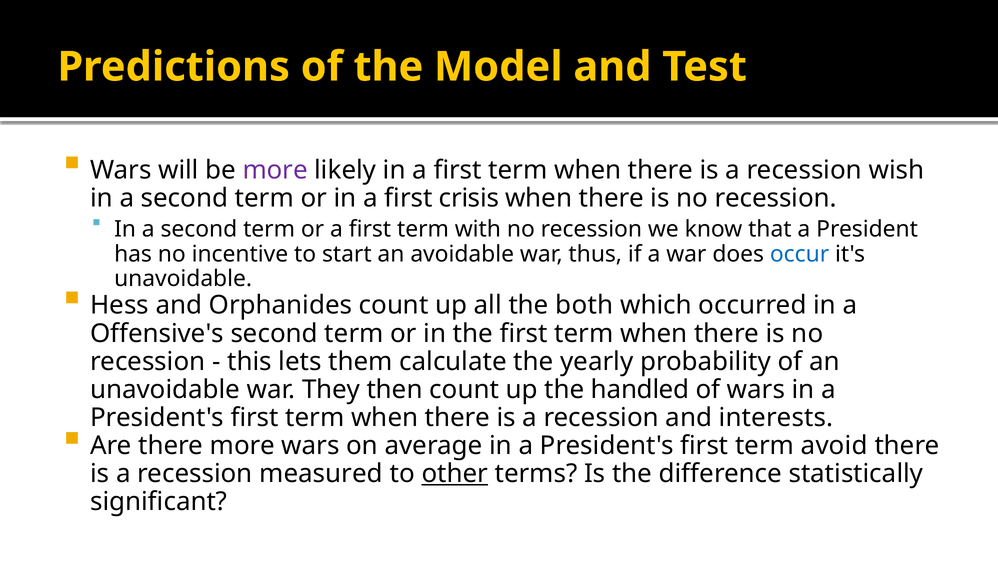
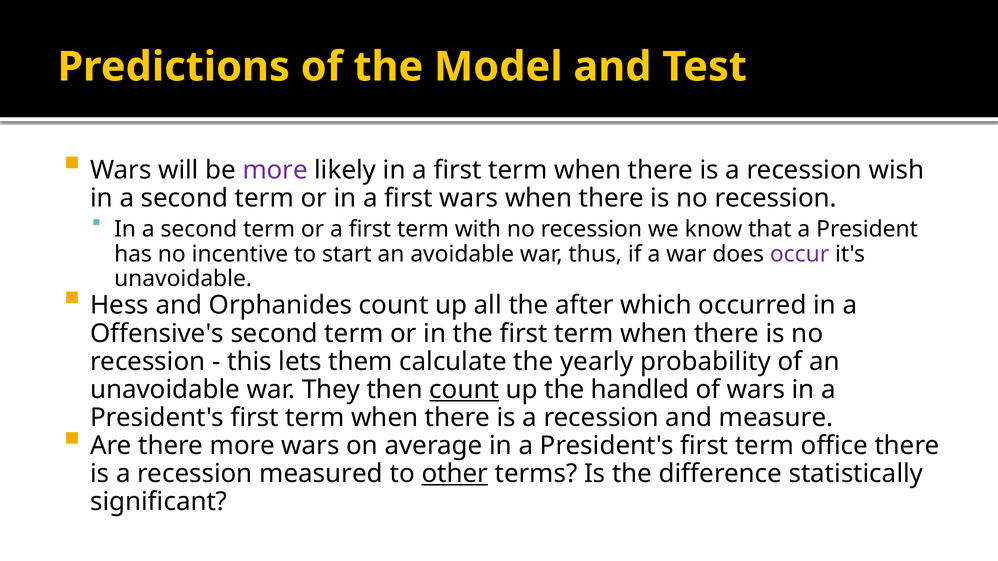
first crisis: crisis -> wars (469, 198)
occur colour: blue -> purple (800, 254)
both: both -> after (584, 306)
count underline: none -> present (464, 390)
interests: interests -> measure (776, 418)
avoid: avoid -> office (834, 446)
